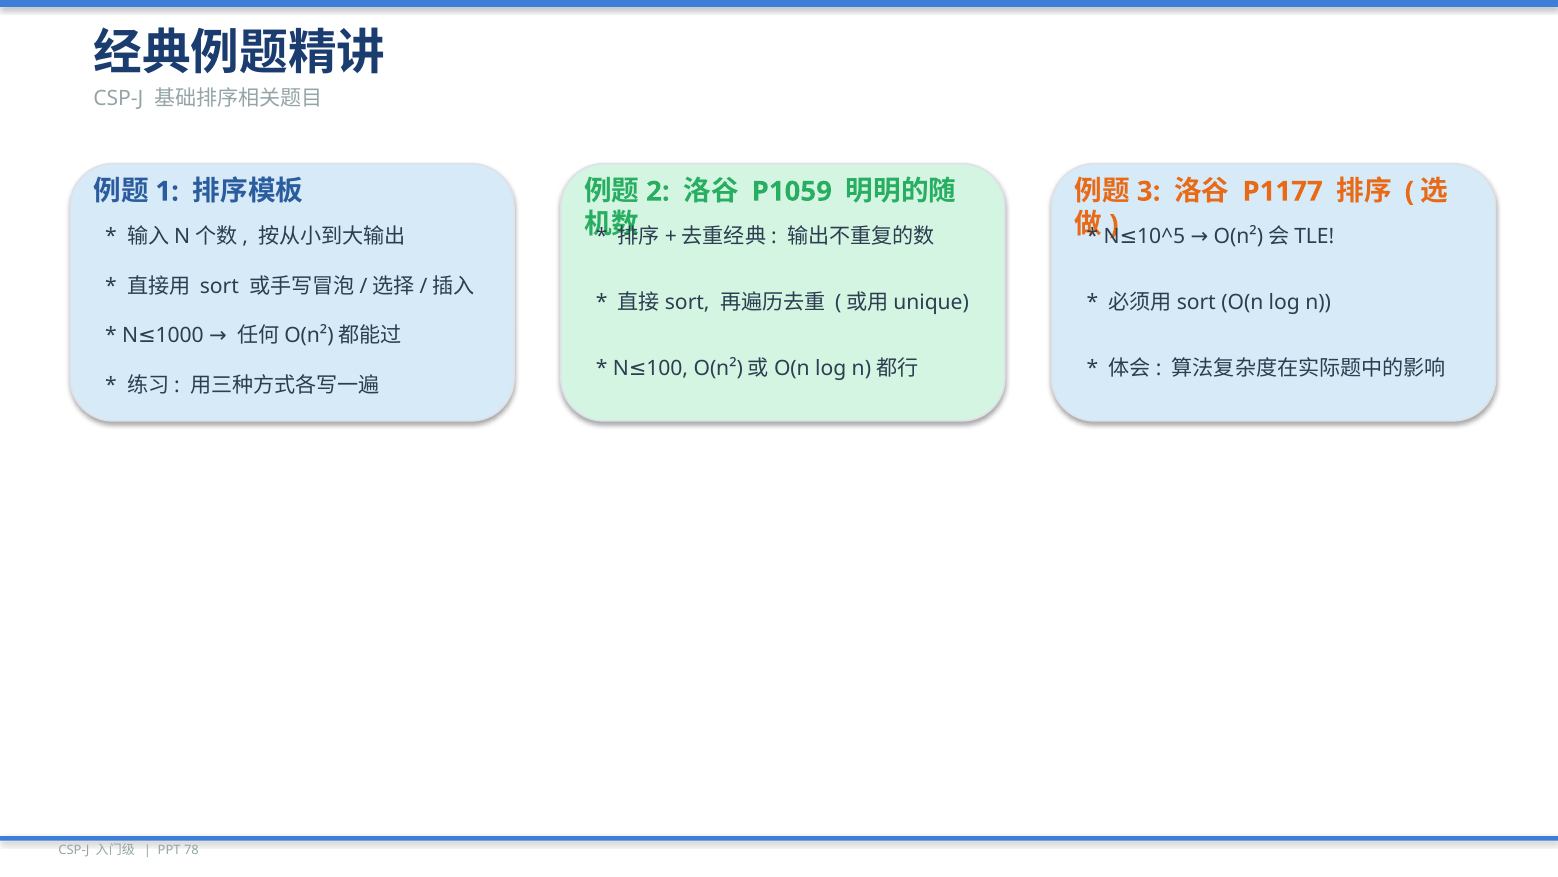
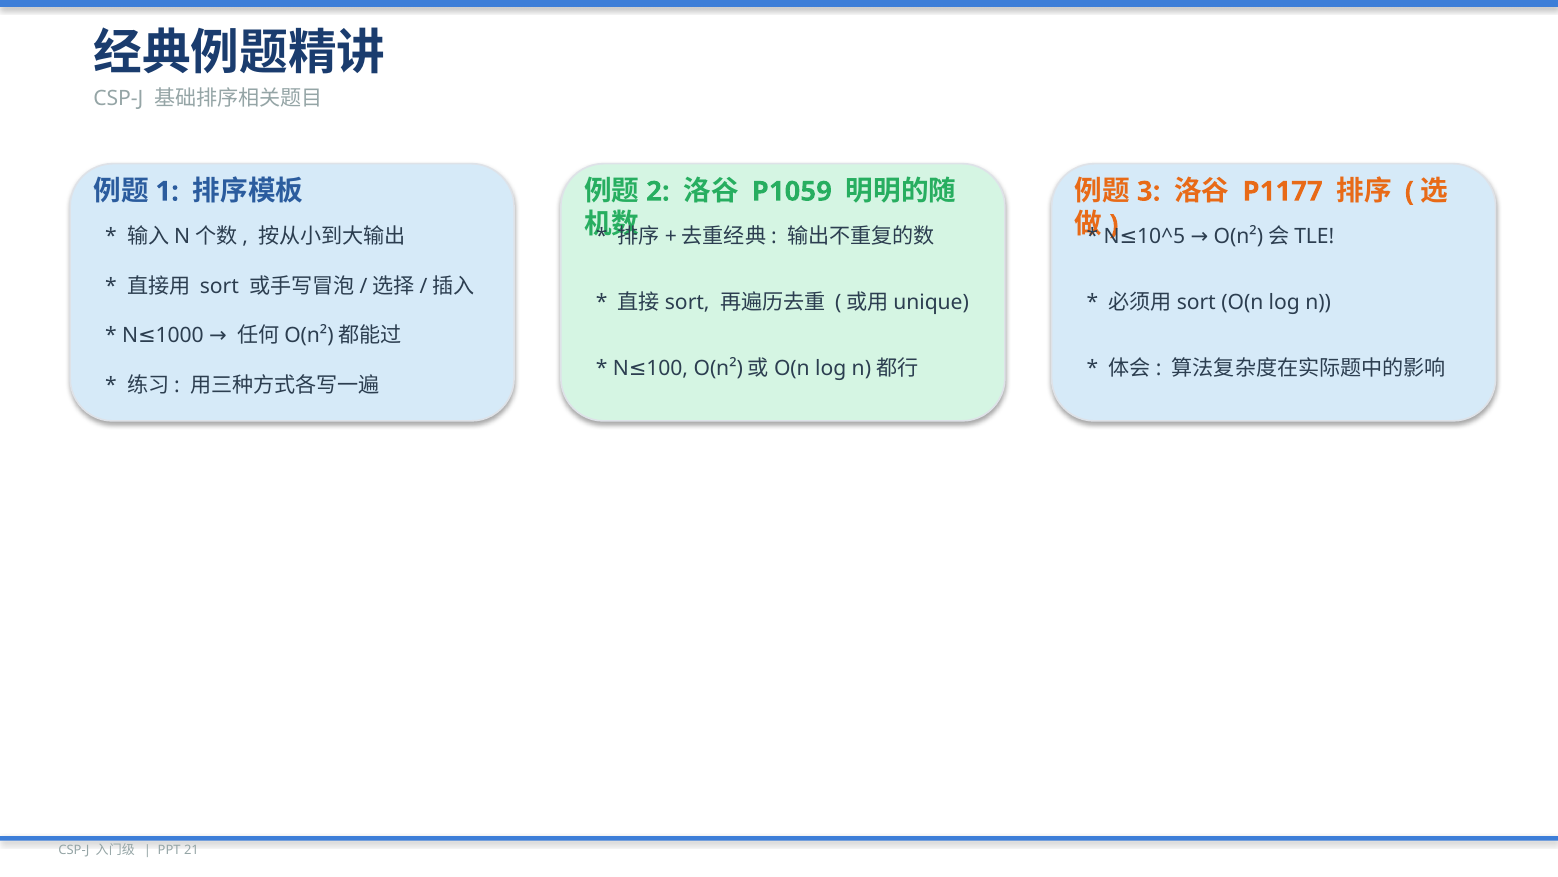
78: 78 -> 21 (191, 850)
